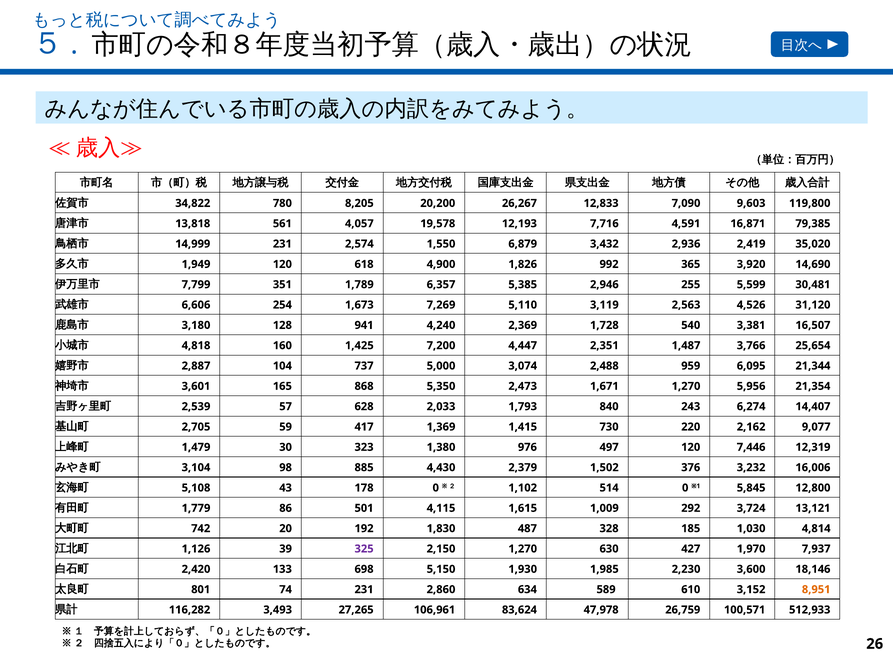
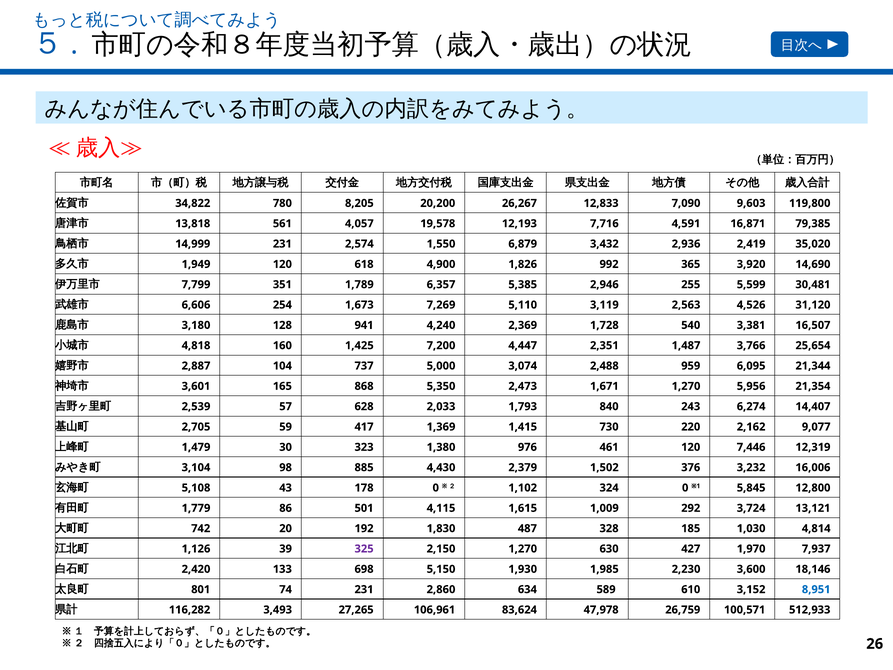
497: 497 -> 461 (609, 447)
514: 514 -> 324 (609, 488)
8,951 colour: orange -> blue (816, 589)
